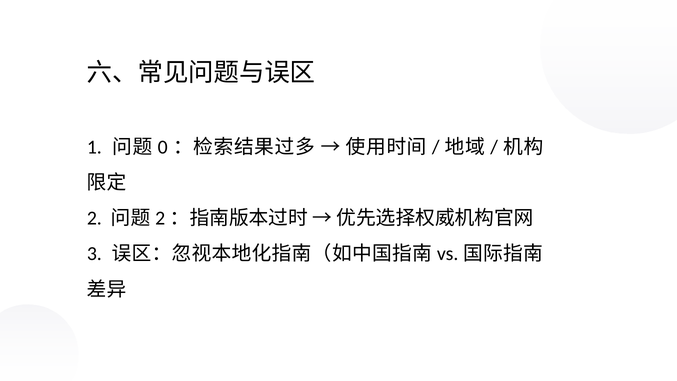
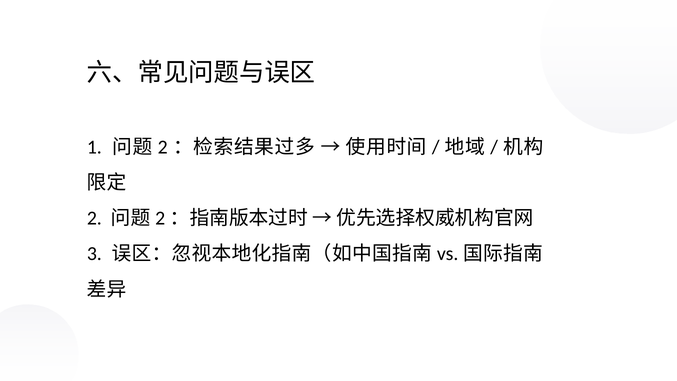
0: 0 -> 2 (163, 147)
